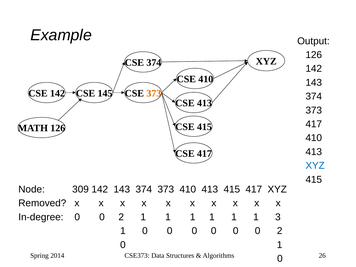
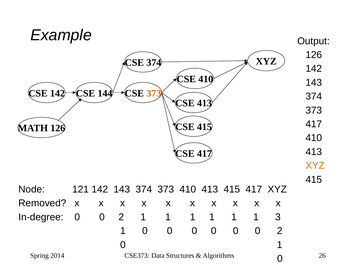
145: 145 -> 144 (105, 93)
XYZ colour: blue -> orange (315, 166)
309: 309 -> 121 (81, 189)
